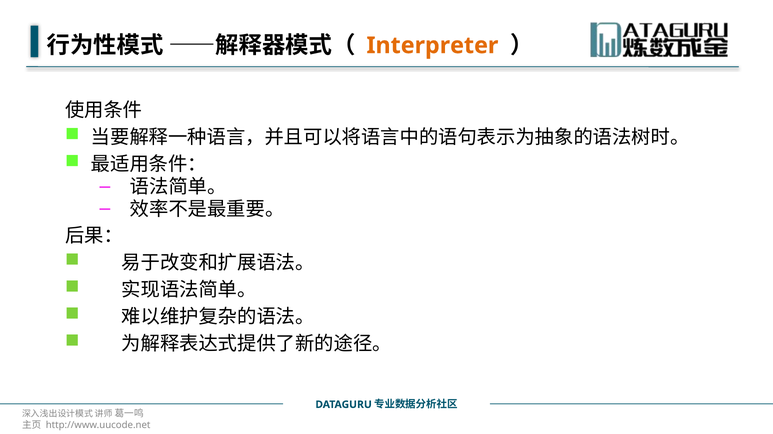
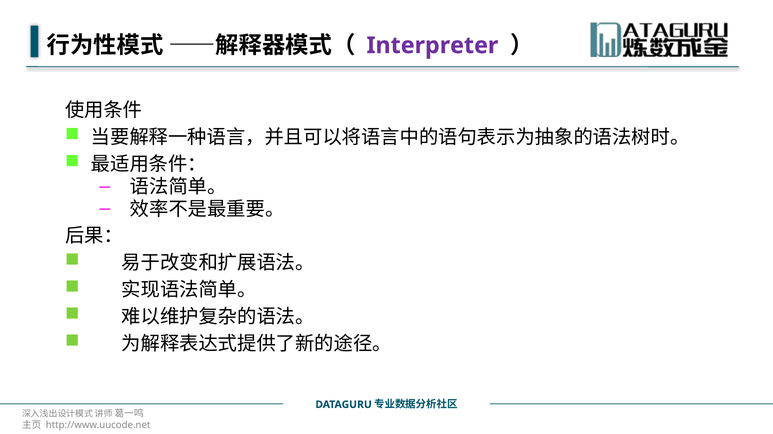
Interpreter colour: orange -> purple (432, 46)
